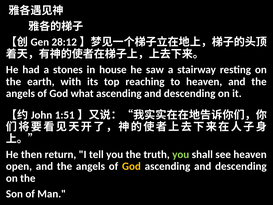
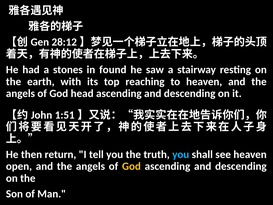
house: house -> found (113, 70)
what: what -> head (82, 93)
you colour: light green -> light blue (181, 154)
